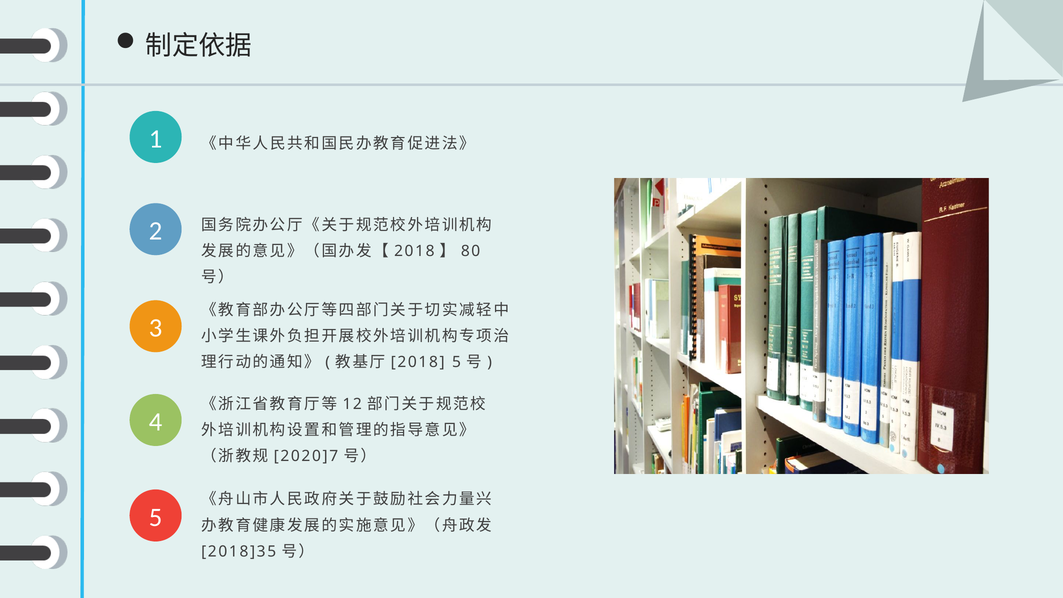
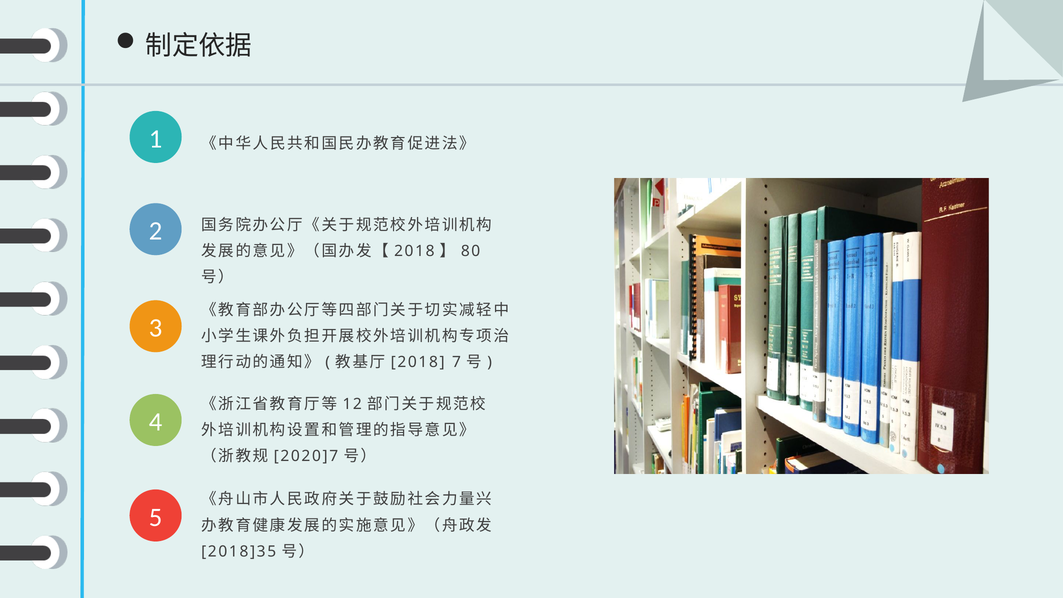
5: 5 -> 7 (456, 362)
